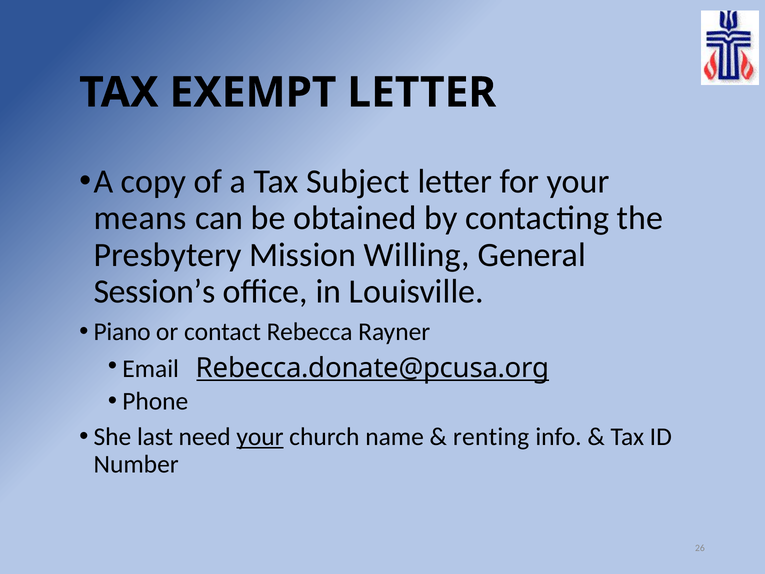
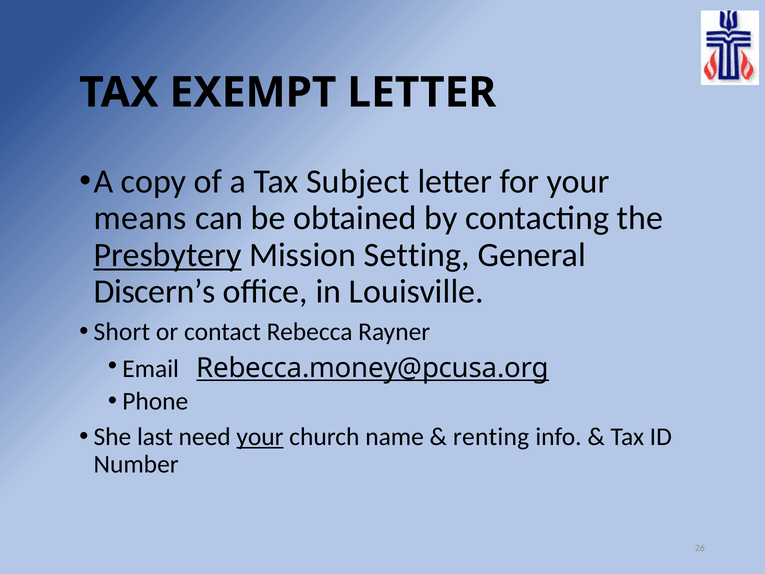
Presbytery underline: none -> present (168, 255)
Willing: Willing -> Setting (417, 255)
Session’s: Session’s -> Discern’s (154, 292)
Piano: Piano -> Short (122, 332)
Rebecca.donate@pcusa.org: Rebecca.donate@pcusa.org -> Rebecca.money@pcusa.org (373, 368)
